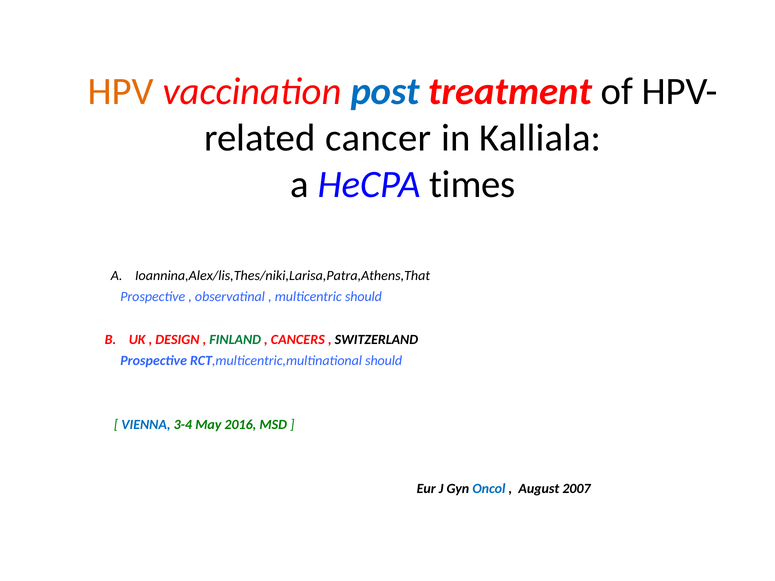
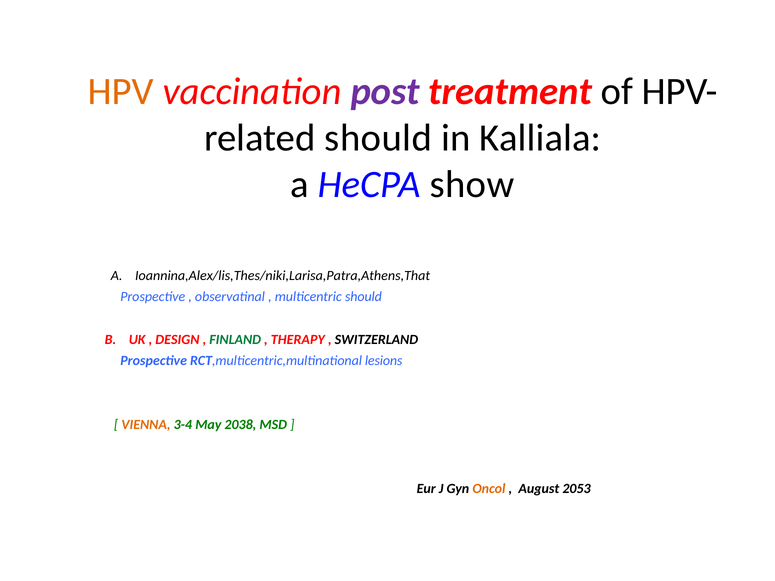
post colour: blue -> purple (385, 92)
cancer: cancer -> should (378, 138)
times: times -> show (472, 185)
CANCERS: CANCERS -> THERAPY (298, 340)
RCT,multicentric,multinational should: should -> lesions (384, 361)
VIENNA colour: blue -> orange (146, 425)
2016: 2016 -> 2038 (240, 425)
Oncol colour: blue -> orange (489, 489)
2007: 2007 -> 2053 (577, 489)
